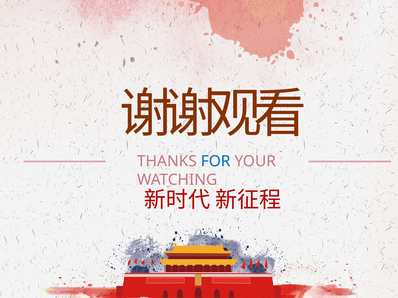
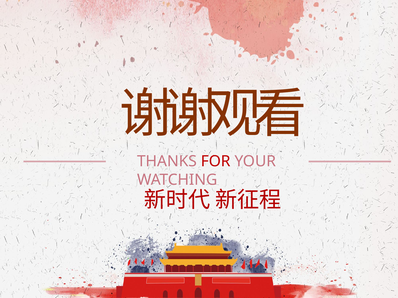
FOR colour: blue -> red (216, 162)
